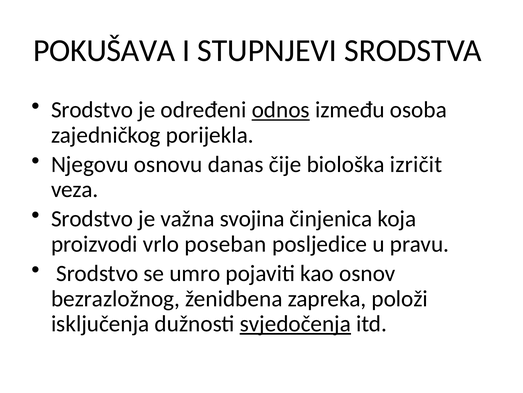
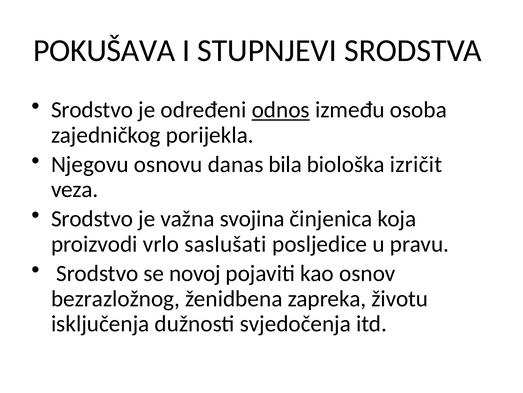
čije: čije -> bila (285, 164)
poseban: poseban -> saslušati (226, 244)
umro: umro -> novoj (195, 273)
položi: položi -> životu (400, 298)
svjedočenja underline: present -> none (295, 323)
